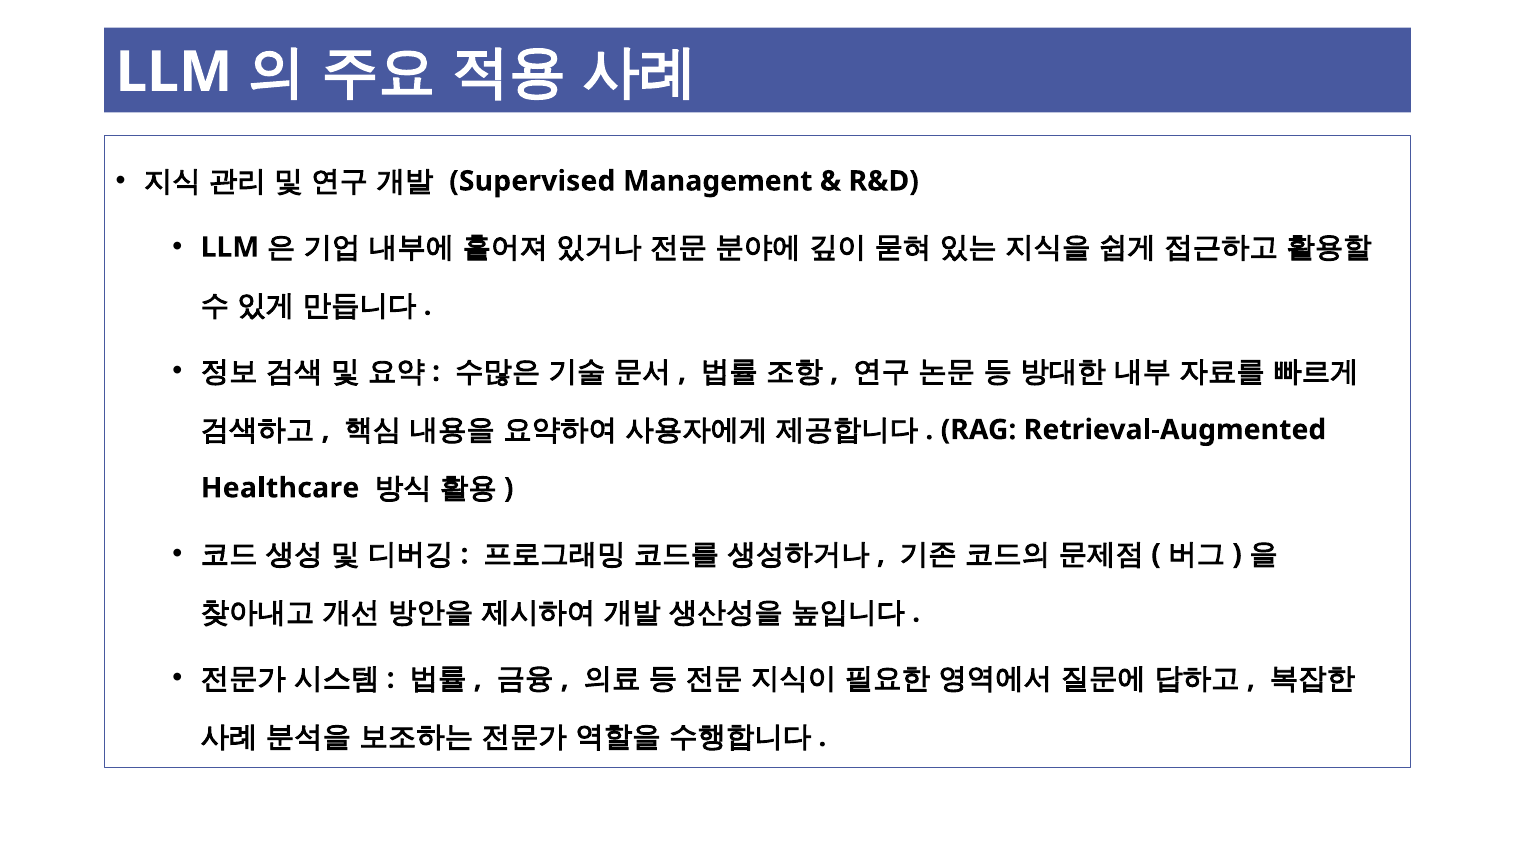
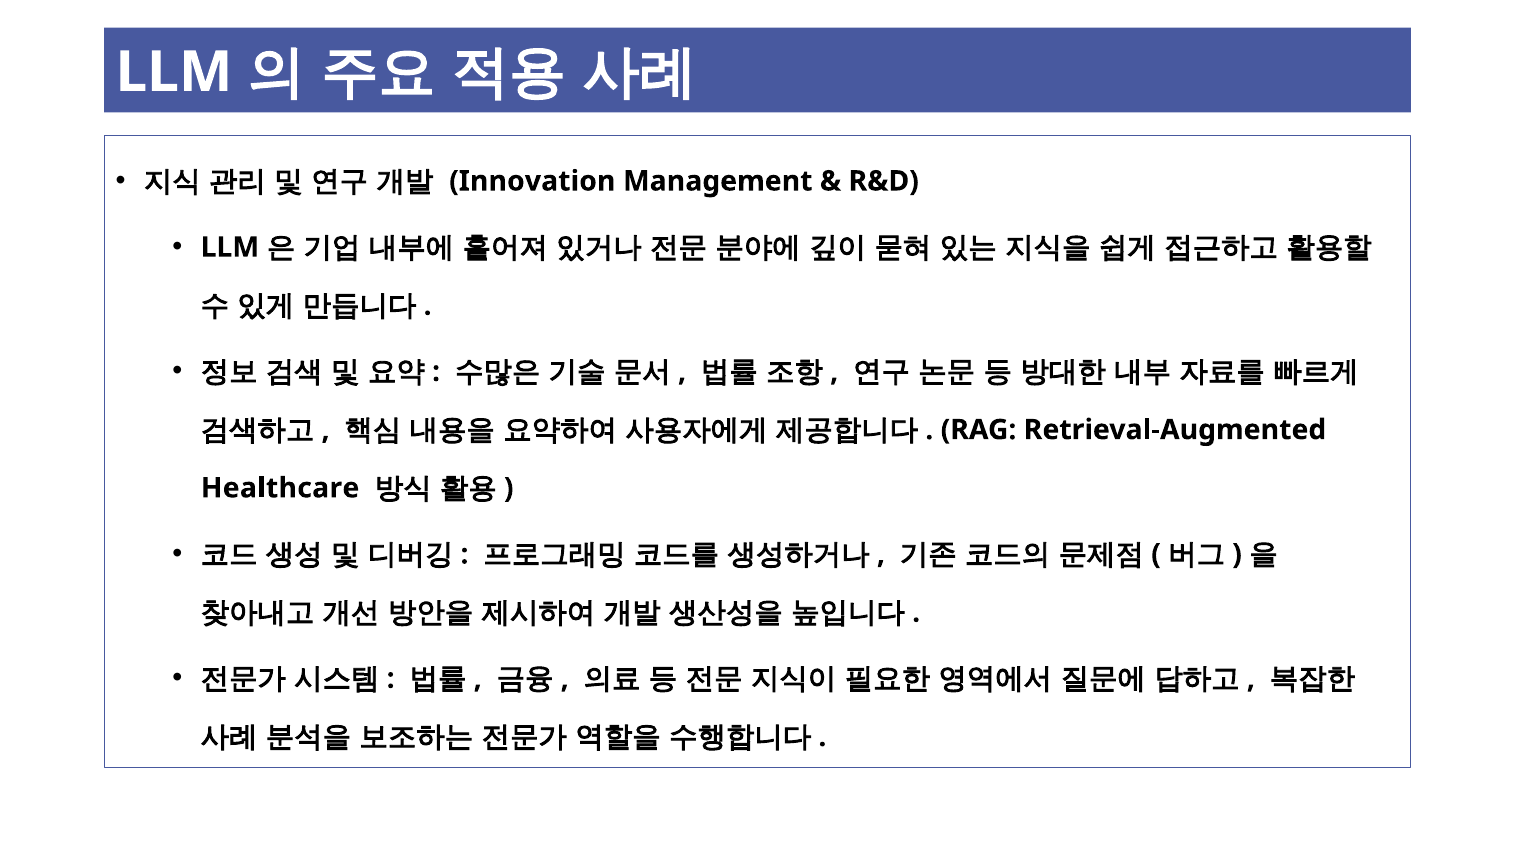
Supervised: Supervised -> Innovation (532, 181)
